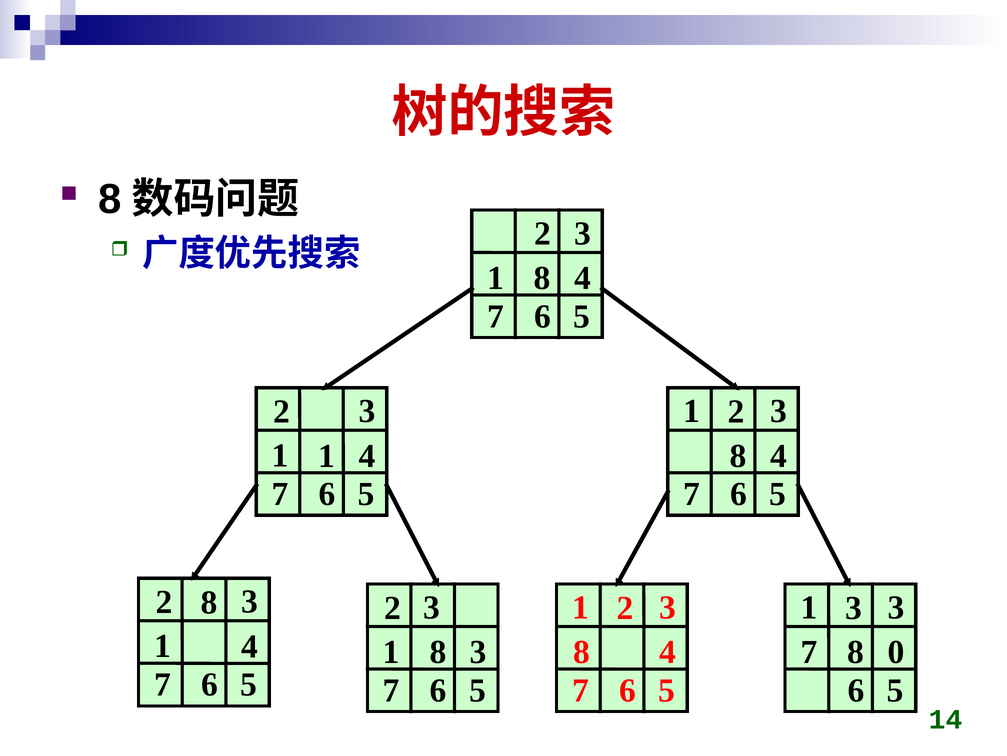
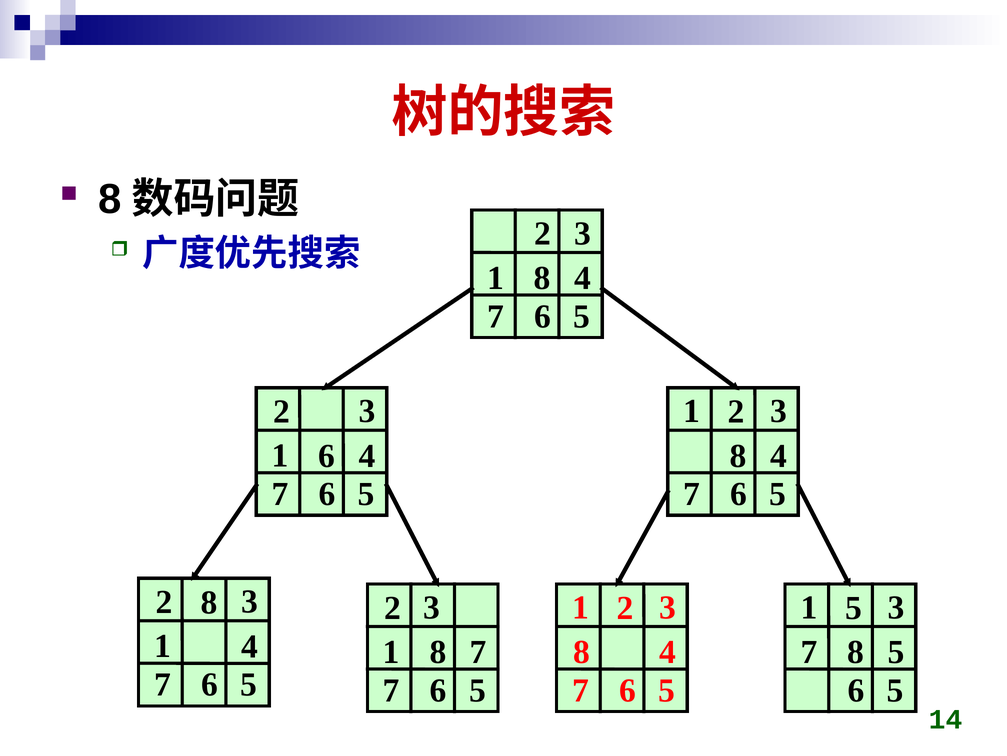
1 1: 1 -> 6 (327, 456)
3 3: 3 -> 5 (854, 607)
8 3: 3 -> 7 (478, 652)
8 0: 0 -> 5 (896, 652)
